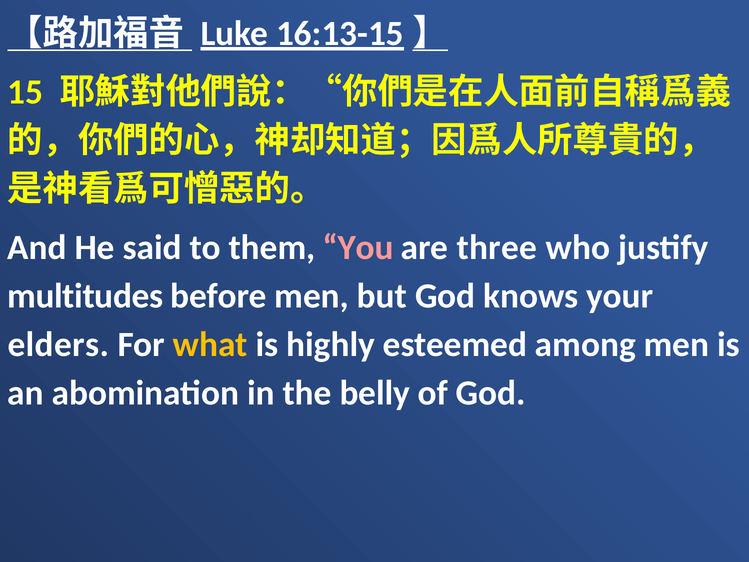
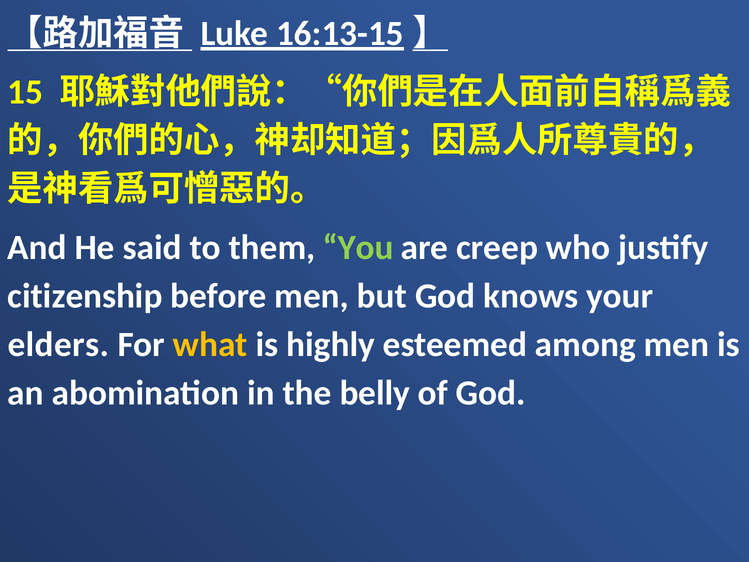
You colour: pink -> light green (358, 248)
three: three -> creep (497, 248)
multitudes: multitudes -> citizenship (85, 296)
